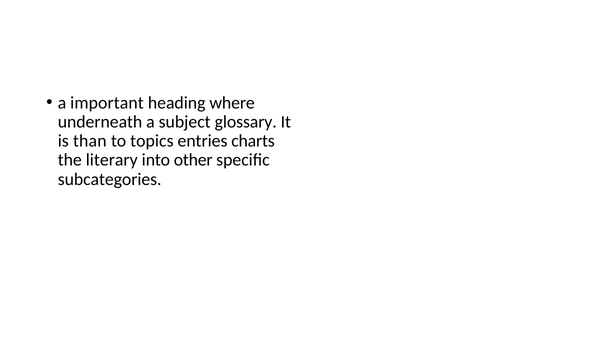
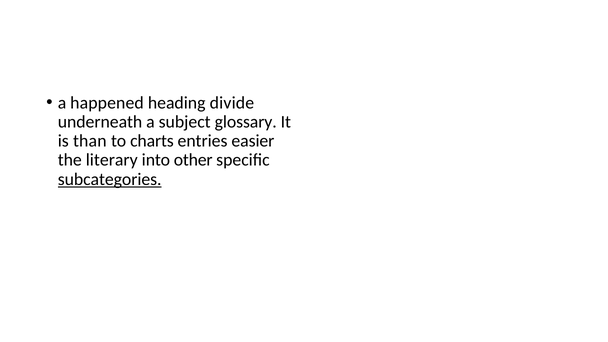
important: important -> happened (107, 103)
where: where -> divide (232, 103)
topics: topics -> charts (152, 141)
charts: charts -> easier (253, 141)
subcategories underline: none -> present (110, 179)
